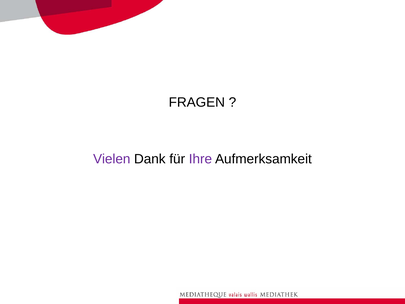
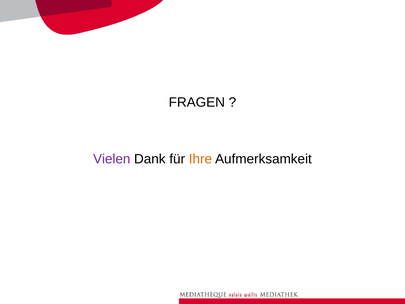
Ihre colour: purple -> orange (200, 159)
